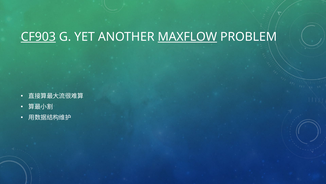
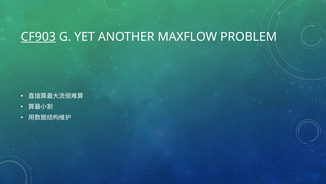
MAXFLOW underline: present -> none (187, 37)
